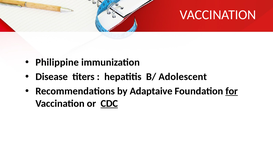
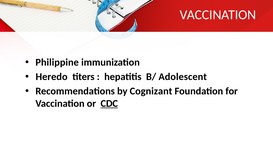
Disease: Disease -> Heredo (52, 77)
Adaptaive: Adaptaive -> Cognizant (151, 91)
for underline: present -> none (232, 91)
